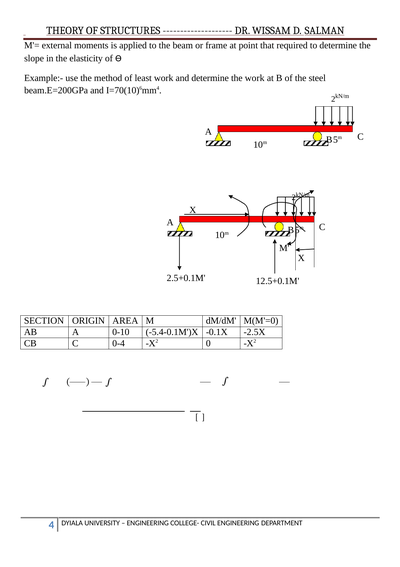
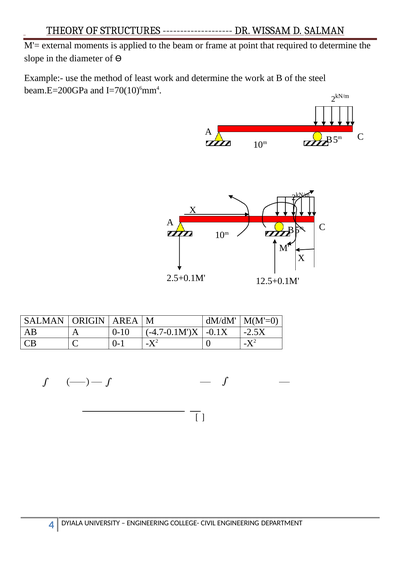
elasticity: elasticity -> diameter (86, 58)
SECTION: SECTION -> SALMAN (44, 320)
-5.4-0.1M')X: -5.4-0.1M')X -> -4.7-0.1M')X (172, 332)
0-4: 0-4 -> 0-1 (119, 343)
